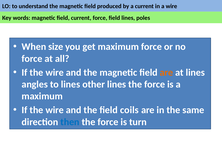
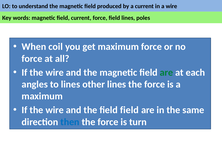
size: size -> coil (56, 47)
are colour: orange -> green (166, 72)
at lines: lines -> each (195, 72)
field coils: coils -> field (129, 110)
